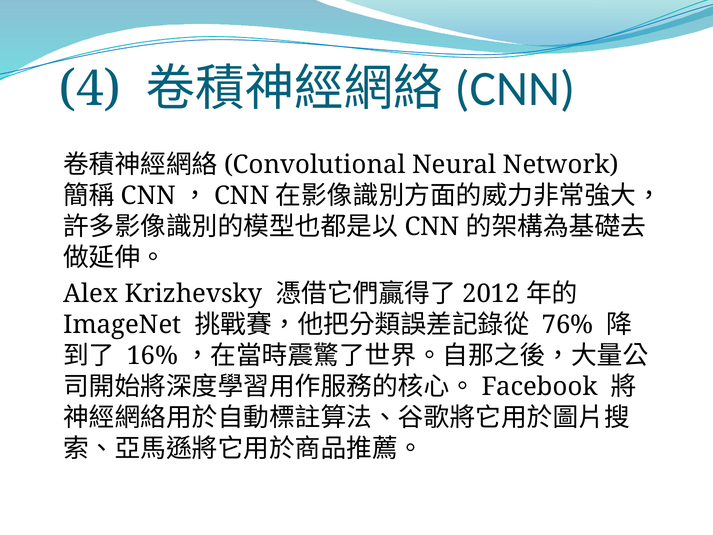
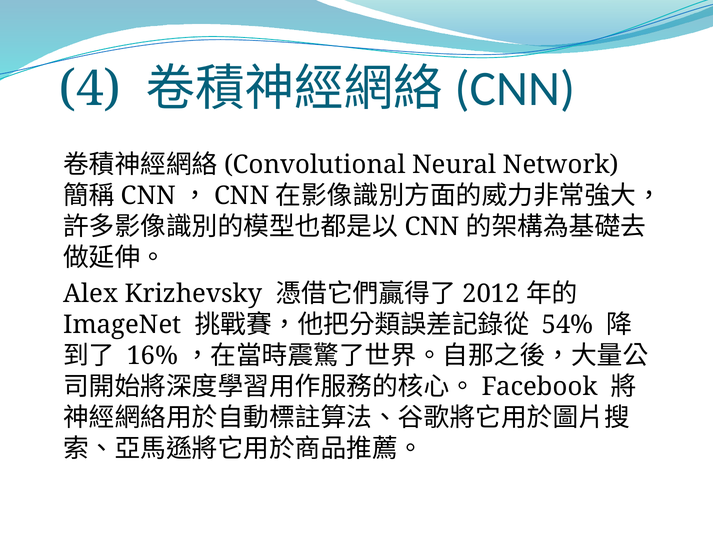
76%: 76% -> 54% (568, 325)
